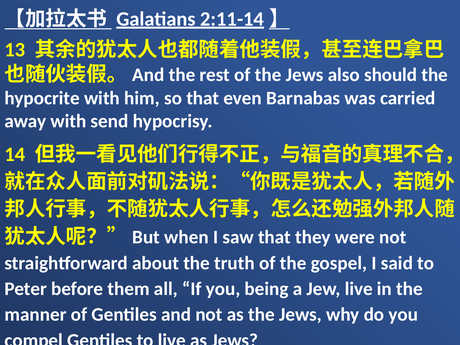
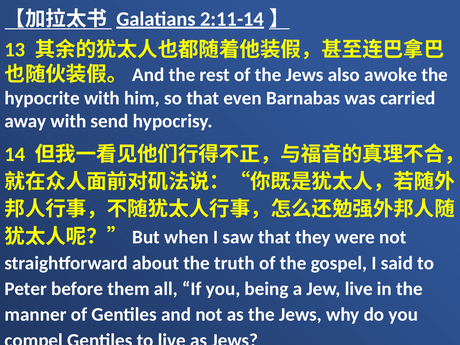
should: should -> awoke (391, 75)
